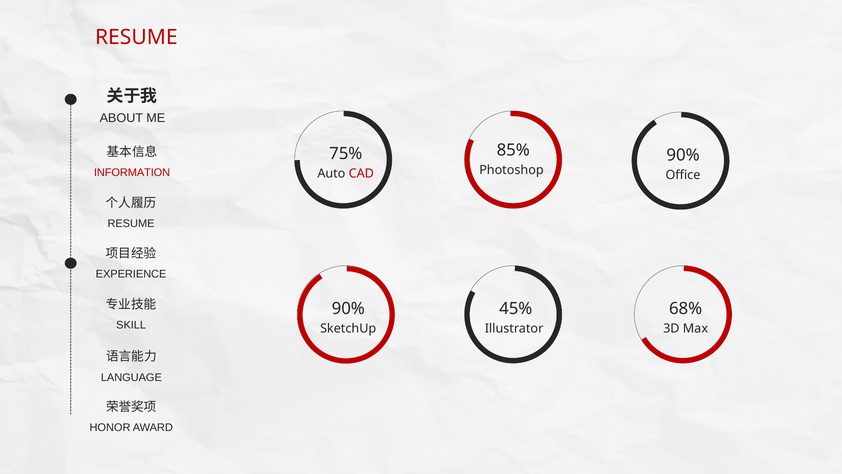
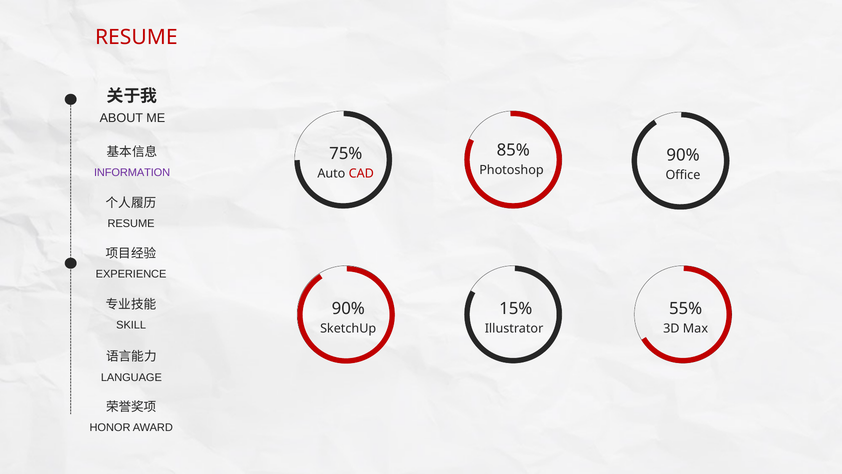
INFORMATION colour: red -> purple (132, 173)
45%: 45% -> 15% (516, 308)
68%: 68% -> 55% (686, 308)
